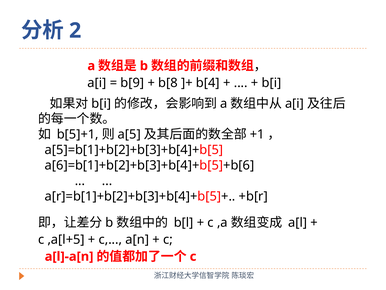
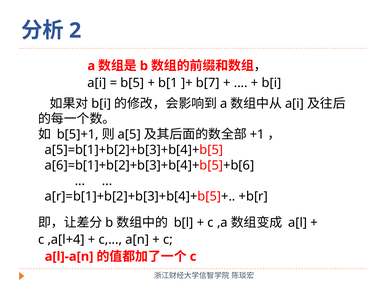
b[9: b[9 -> b[5 (132, 83)
b[8: b[8 -> b[1 (168, 83)
b[4: b[4 -> b[7 (208, 83)
,a[l+5: ,a[l+5 -> ,a[l+4 (66, 239)
